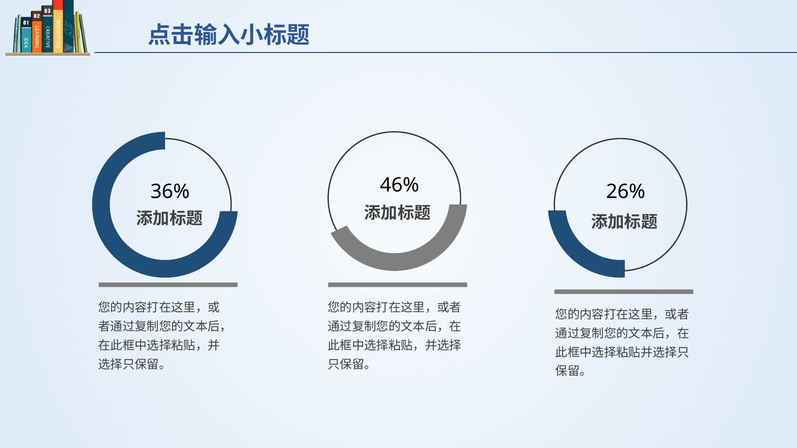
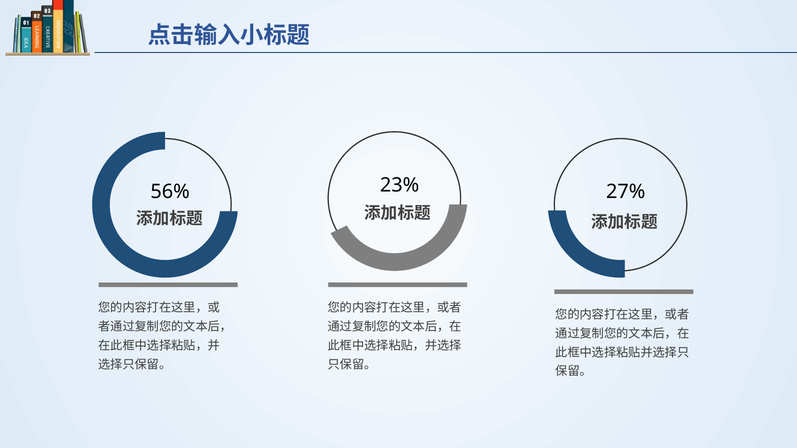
46%: 46% -> 23% (400, 185)
36%: 36% -> 56% (170, 192)
26%: 26% -> 27% (626, 192)
